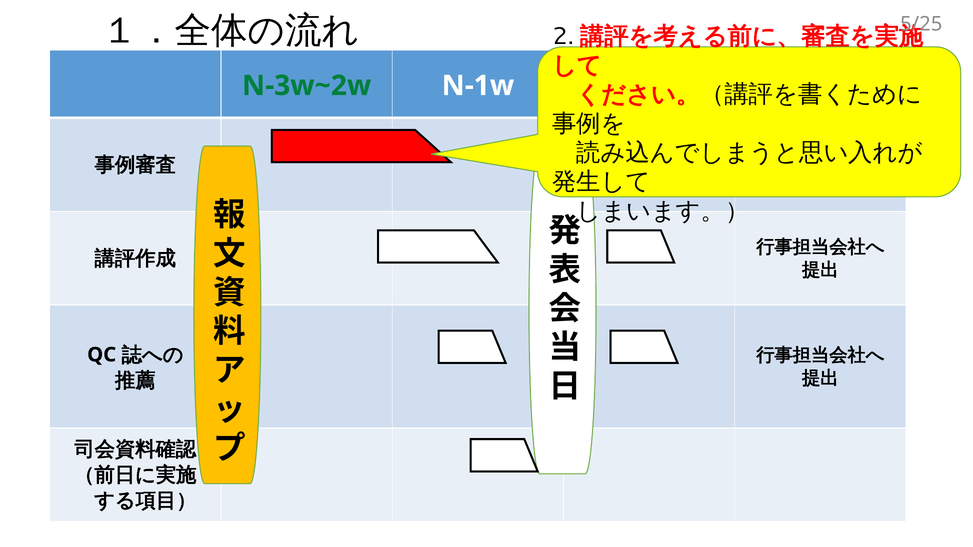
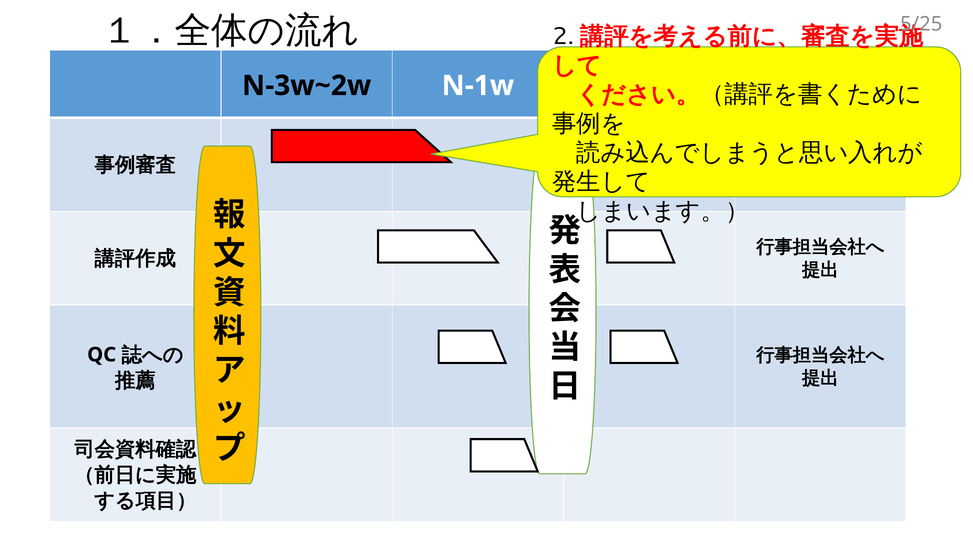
N-3w~2w colour: green -> black (307, 86)
